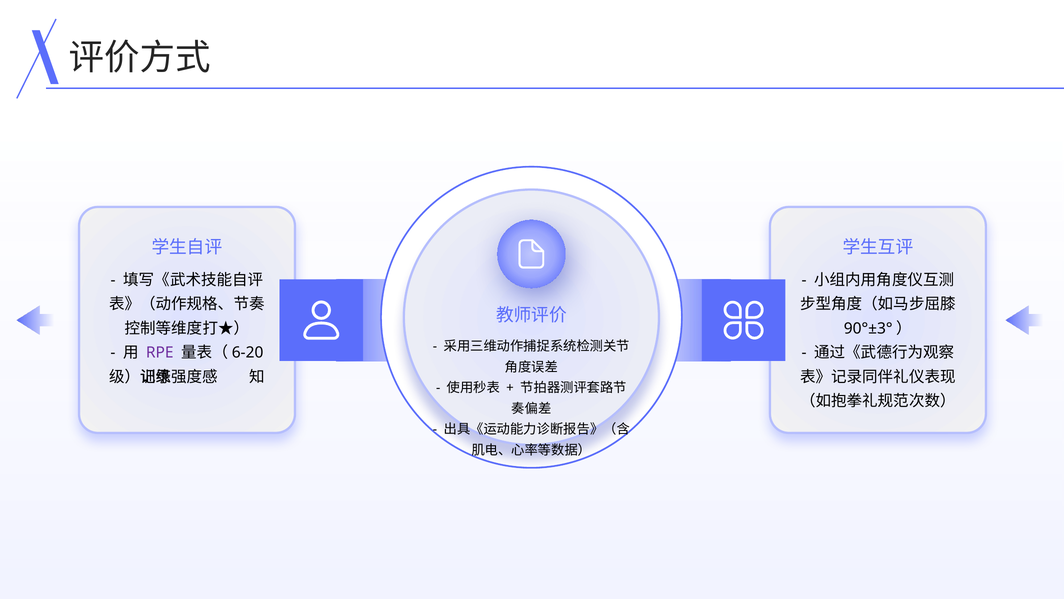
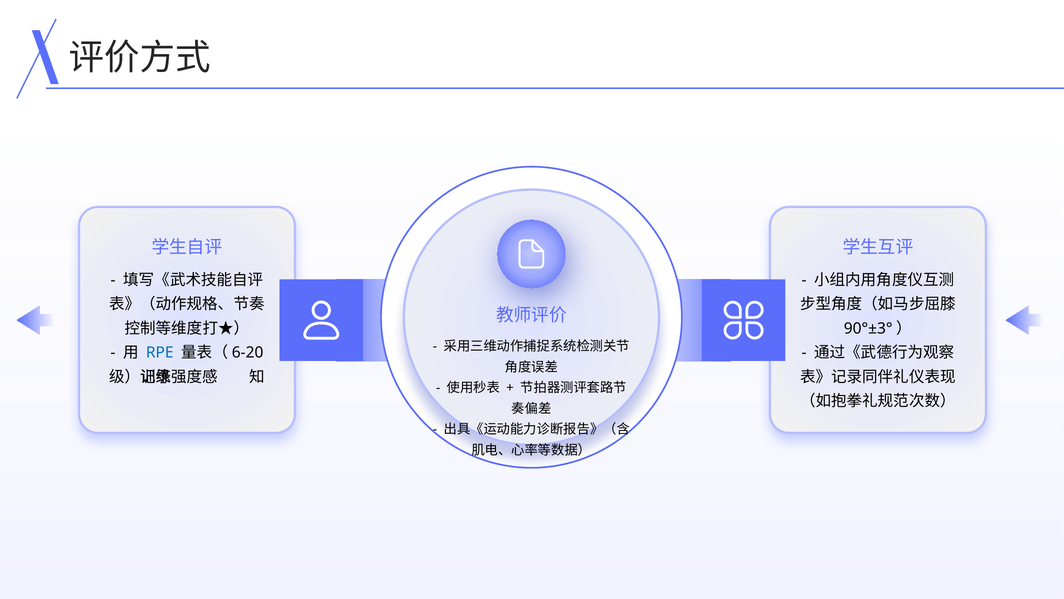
RPE colour: purple -> blue (160, 352)
